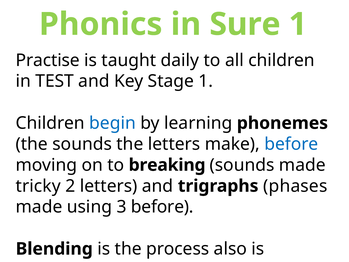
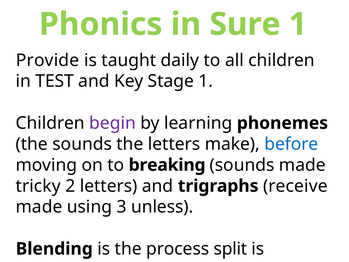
Practise: Practise -> Provide (48, 60)
begin colour: blue -> purple (112, 123)
phases: phases -> receive (295, 186)
3 before: before -> unless (162, 207)
also: also -> split (230, 249)
